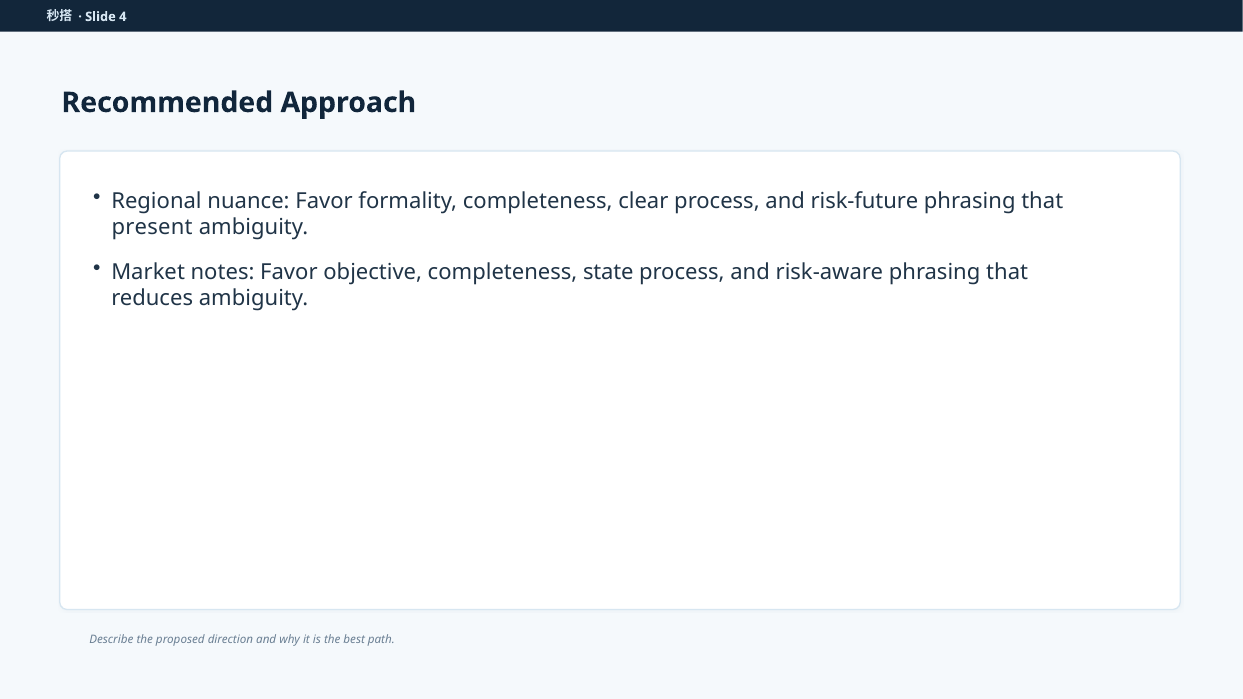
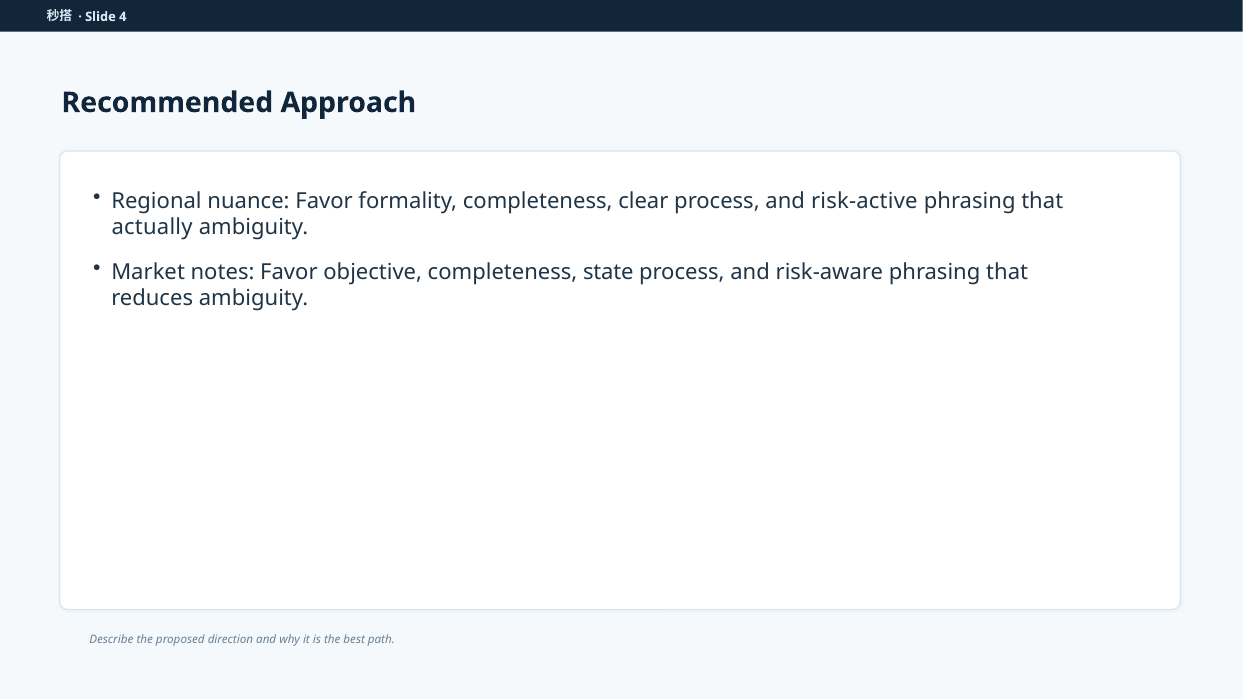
risk-future: risk-future -> risk-active (864, 201)
present: present -> actually (152, 228)
